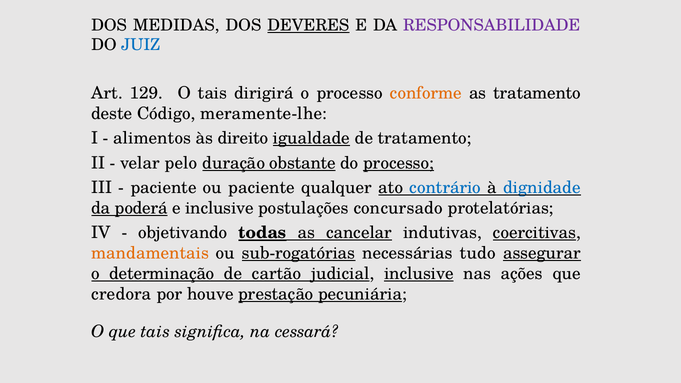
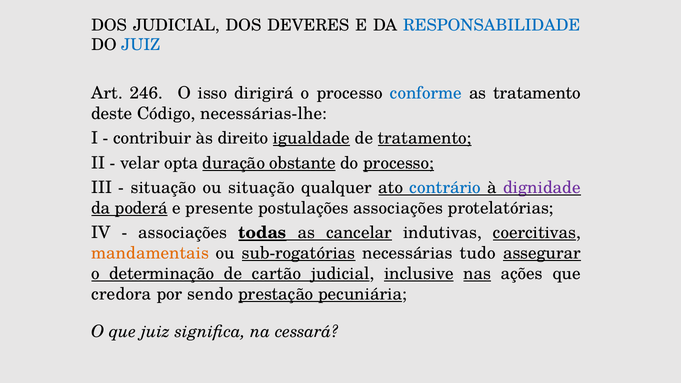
DOS MEDIDAS: MEDIDAS -> JUDICIAL (176, 26)
DEVERES underline: present -> none (308, 26)
RESPONSABILIDADE colour: purple -> blue (492, 26)
129: 129 -> 246 (147, 93)
O tais: tais -> isso (213, 93)
conforme colour: orange -> blue (426, 93)
meramente-lhe: meramente-lhe -> necessárias-lhe (264, 114)
alimentos: alimentos -> contribuir (152, 138)
tratamento underline: none -> present (425, 138)
pelo: pelo -> opta (181, 163)
paciente: paciente -> situação (163, 188)
ou paciente: paciente -> situação (262, 188)
dignidade colour: blue -> purple (542, 188)
e inclusive: inclusive -> presente (219, 208)
postulações concursado: concursado -> associações (398, 208)
objetivando: objetivando -> associações (183, 233)
nas underline: none -> present (477, 274)
houve: houve -> sendo (210, 294)
que tais: tais -> juiz (156, 332)
